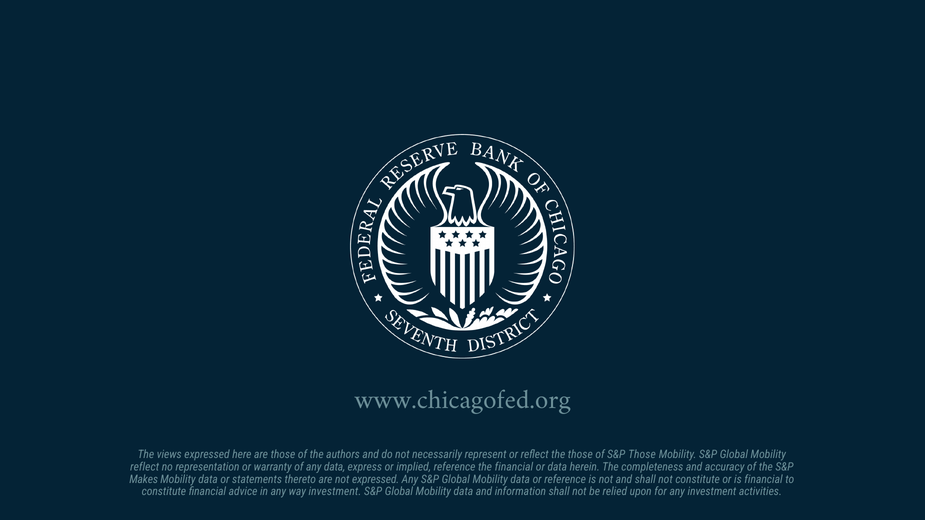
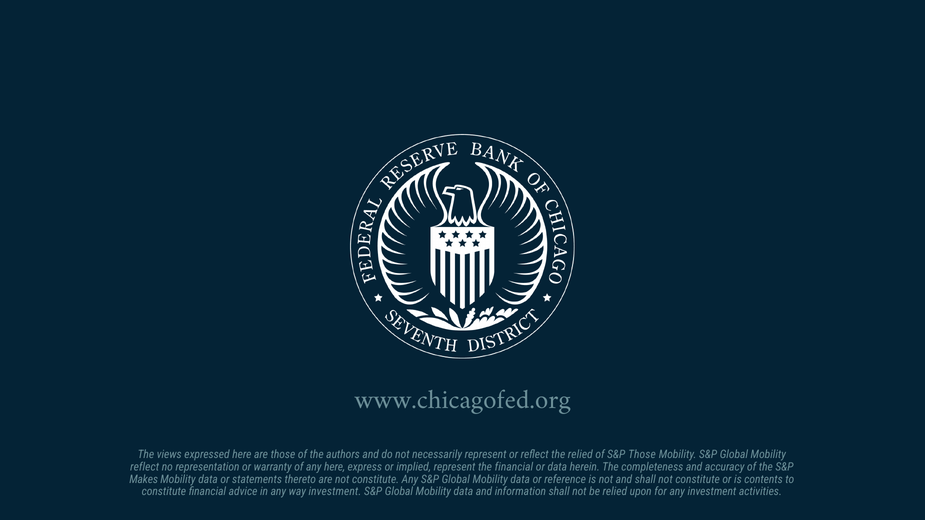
the those: those -> relied (580, 455)
any data: data -> here (335, 467)
implied reference: reference -> represent (455, 467)
are not expressed: expressed -> constitute (376, 479)
is financial: financial -> contents (764, 479)
